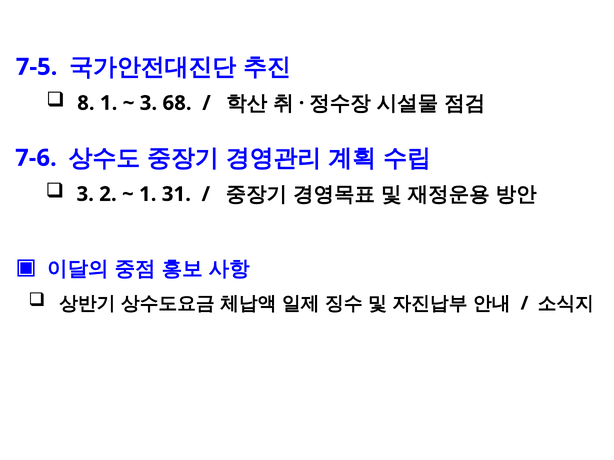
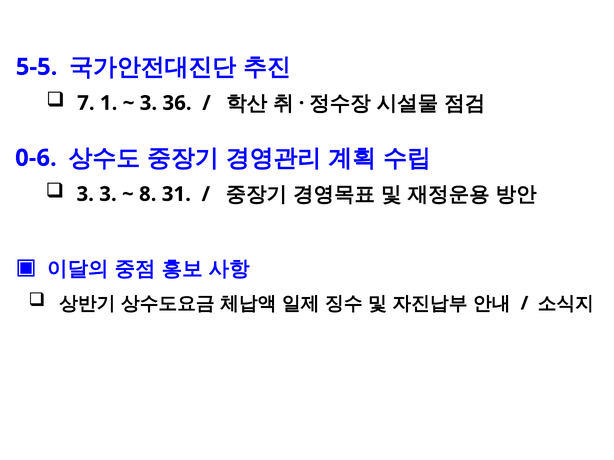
7-5: 7-5 -> 5-5 (37, 67)
8: 8 -> 7 (86, 103)
68: 68 -> 36 (177, 103)
7-6: 7-6 -> 0-6 (36, 158)
3 2: 2 -> 3 (108, 194)
1: 1 -> 8 (148, 194)
